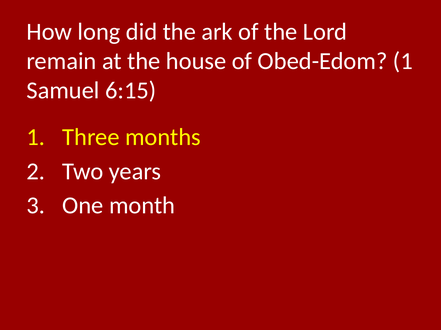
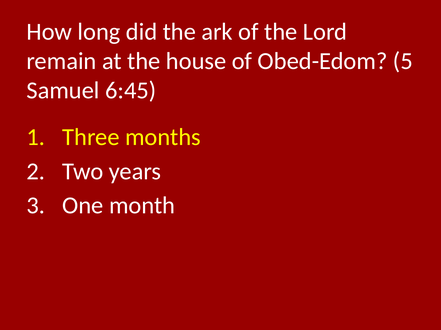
Obed-Edom 1: 1 -> 5 (403, 61)
6:15: 6:15 -> 6:45 (131, 90)
